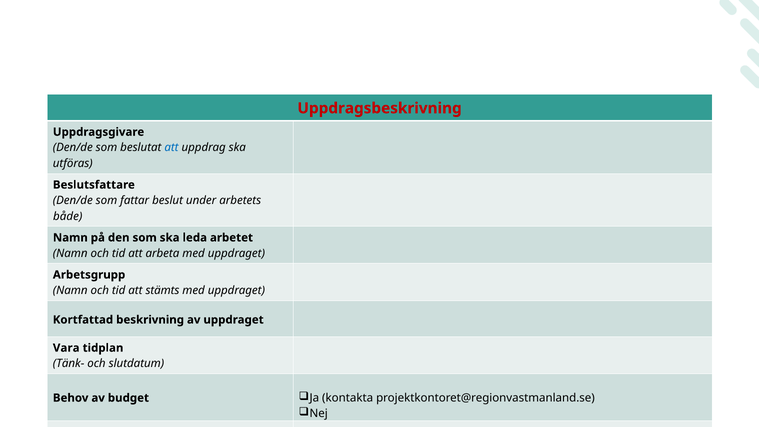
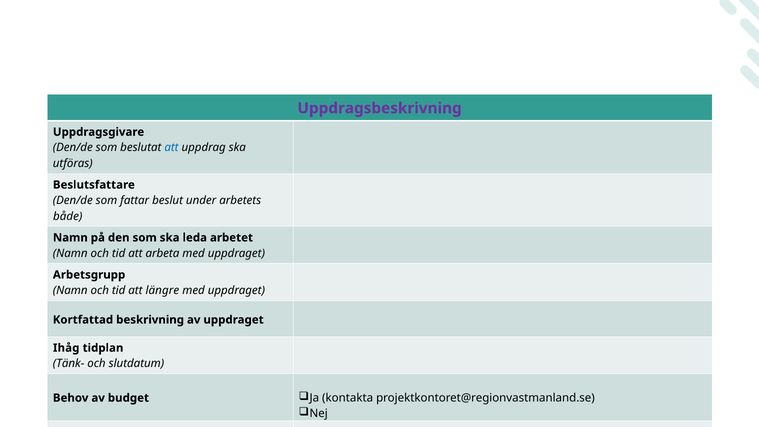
Uppdragsbeskrivning colour: red -> purple (380, 108)
stämts: stämts -> längre (162, 290)
Vara: Vara -> Ihåg (66, 348)
